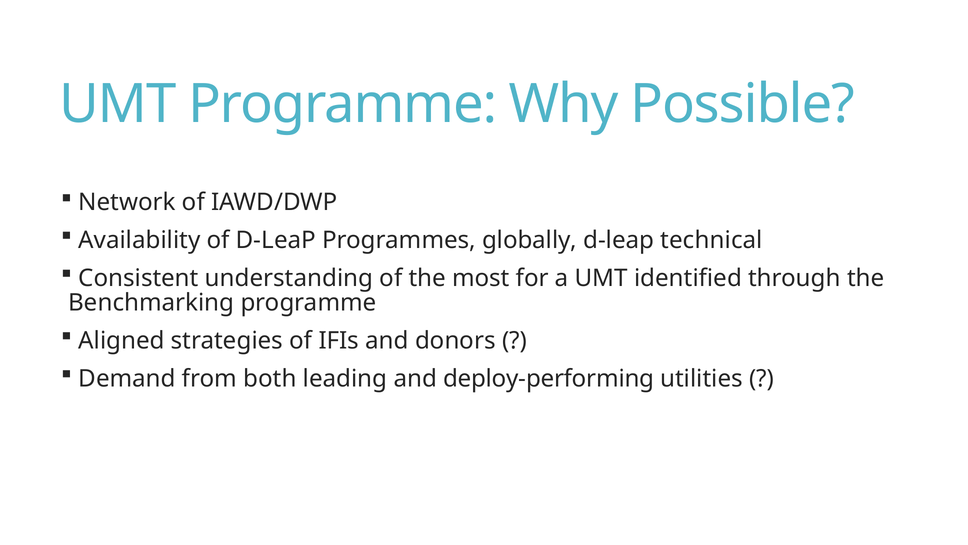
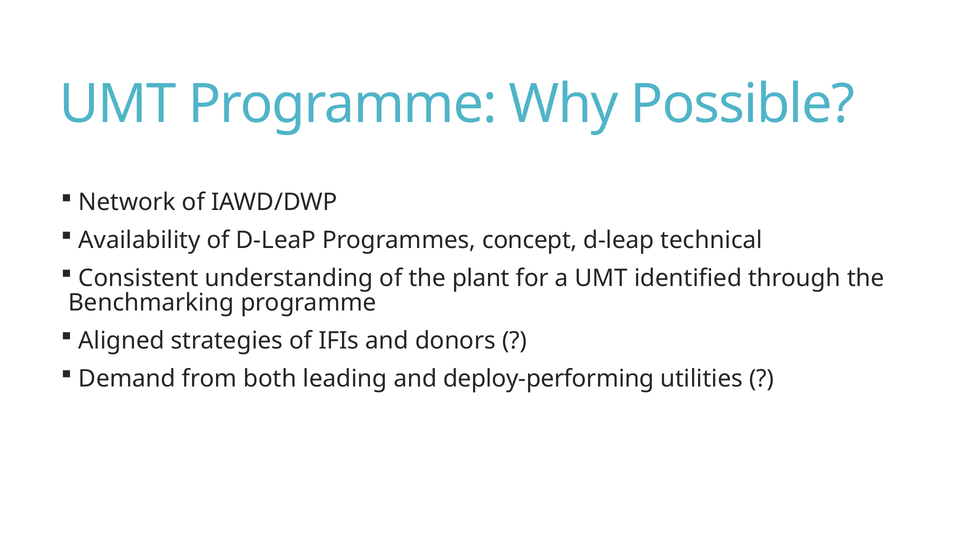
globally: globally -> concept (530, 240)
most: most -> plant (481, 278)
